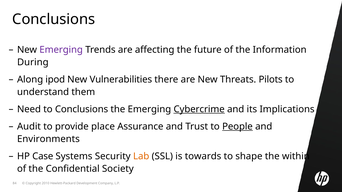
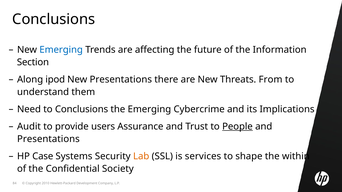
Emerging colour: purple -> blue (61, 50)
During: During -> Section (33, 62)
New Vulnerabilities: Vulnerabilities -> Presentations (121, 80)
Pilots: Pilots -> From (271, 80)
Cybercrime underline: present -> none (199, 109)
place: place -> users (103, 127)
Environments: Environments -> Presentations (48, 139)
towards: towards -> services (203, 157)
